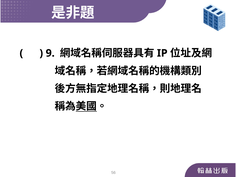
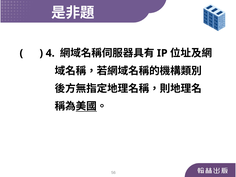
9: 9 -> 4 (50, 53)
